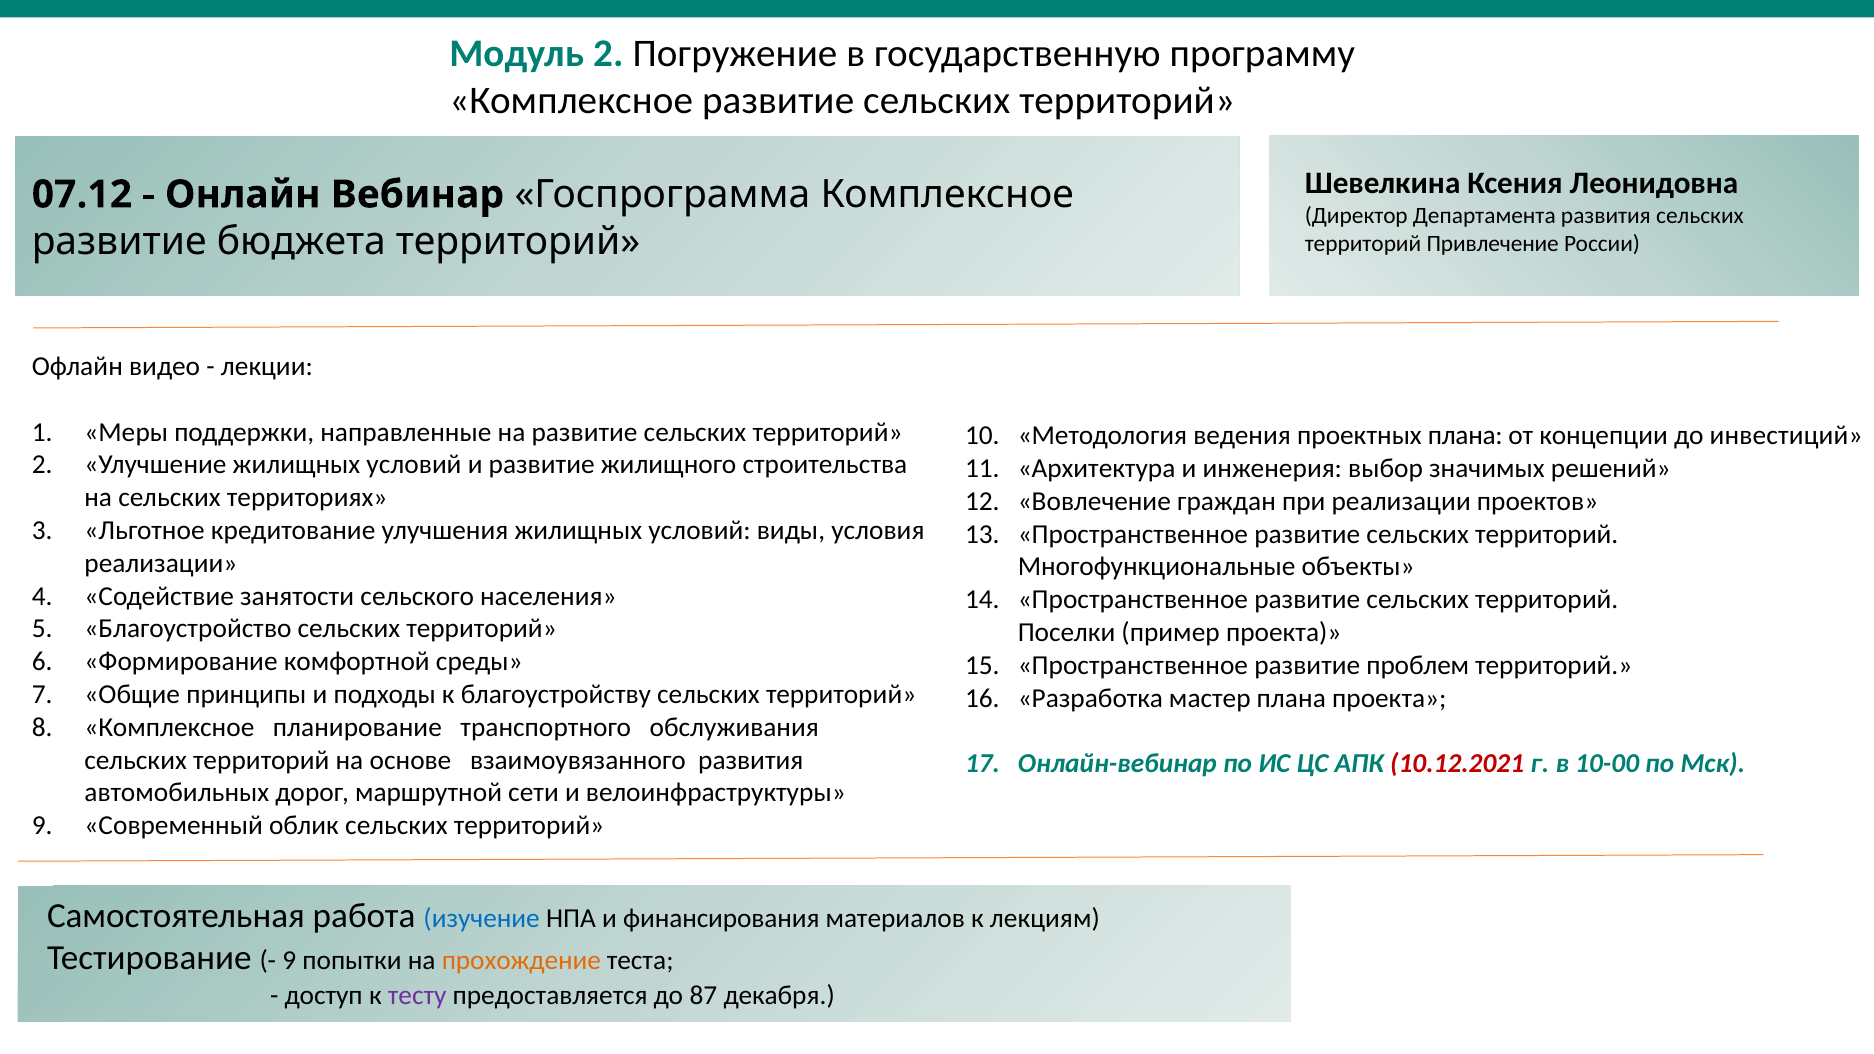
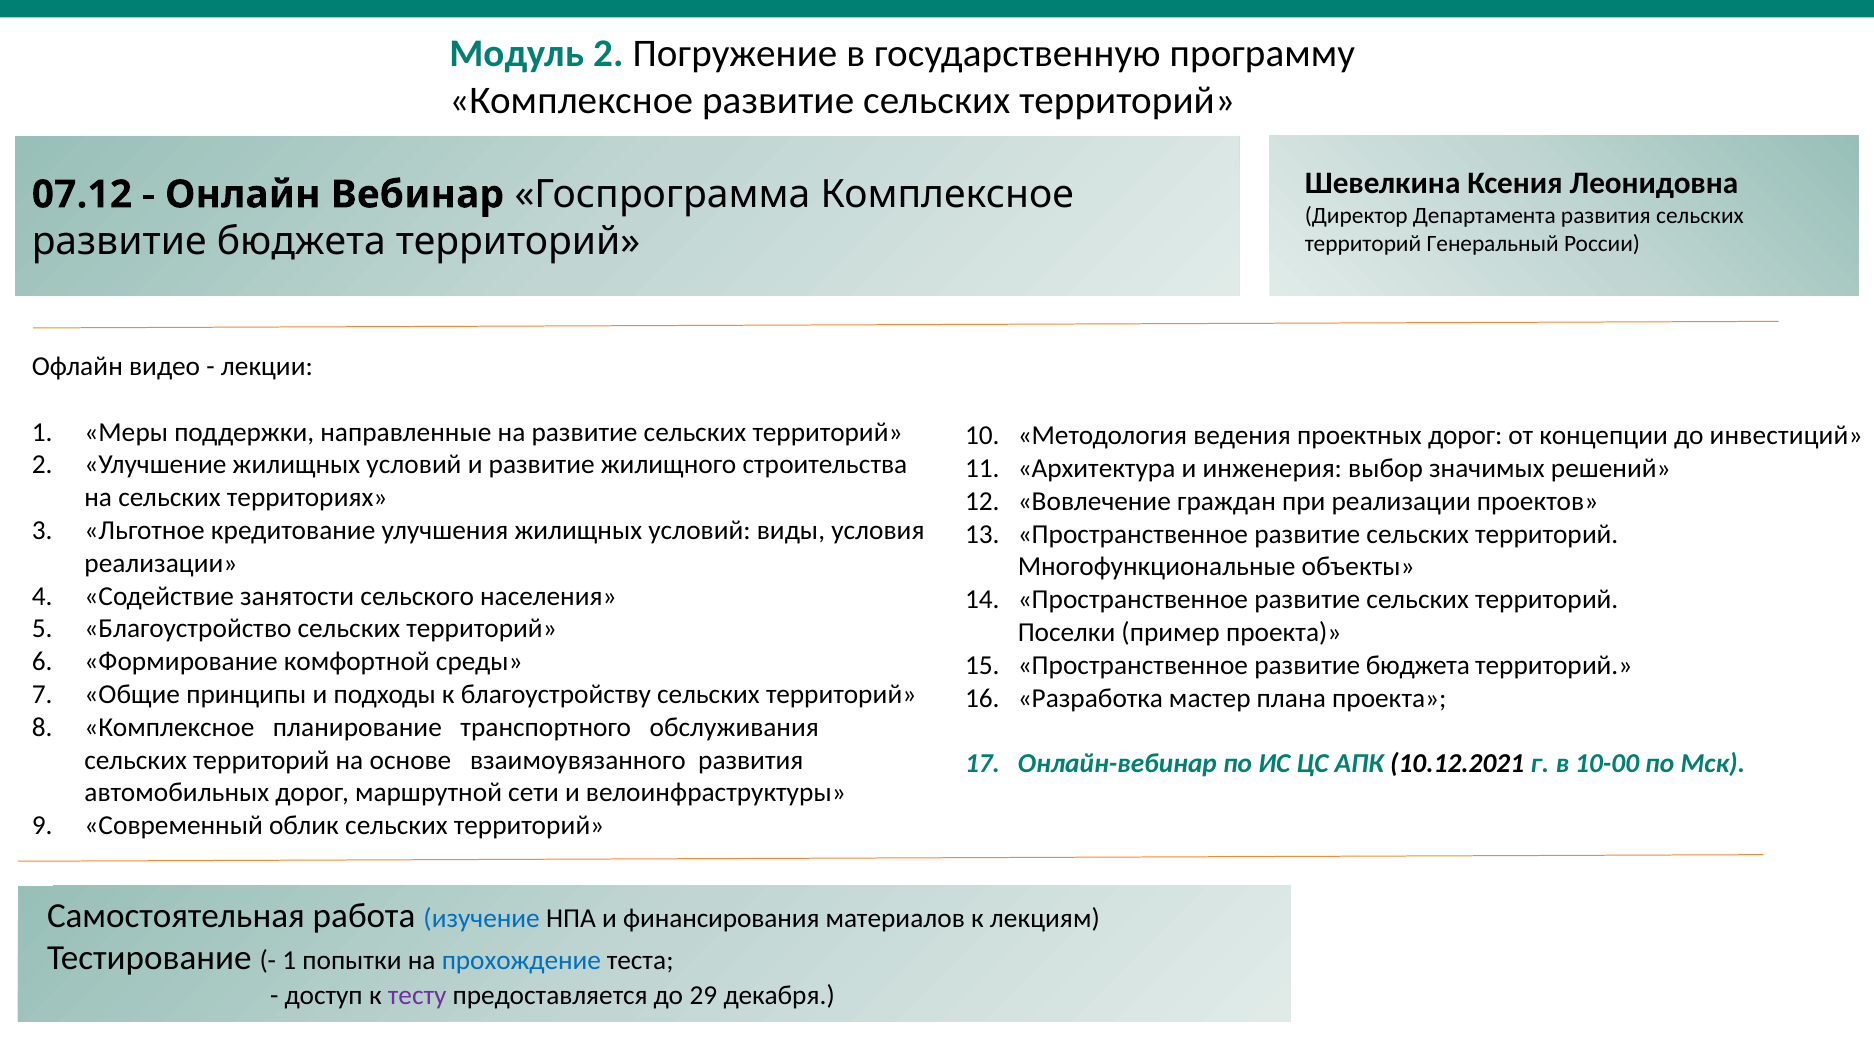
Привлечение: Привлечение -> Генеральный (1493, 244)
плана: плана -> дорог (1465, 436)
проблем: проблем -> бюджета (1418, 665)
10.12.2021 colour: red -> black (1457, 764)
9: 9 -> 1 (289, 961)
прохождение colour: orange -> blue (521, 961)
87: 87 -> 29 (703, 995)
